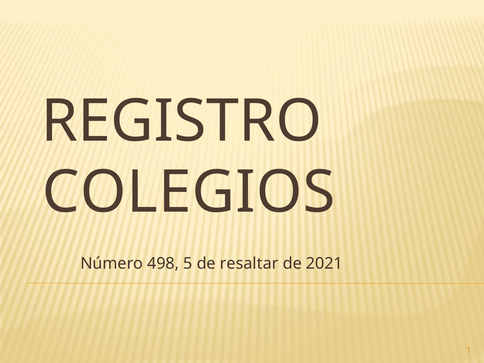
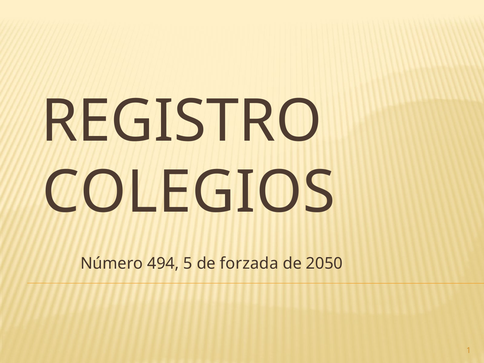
498: 498 -> 494 (163, 264)
resaltar: resaltar -> forzada (249, 264)
2021: 2021 -> 2050 (324, 264)
